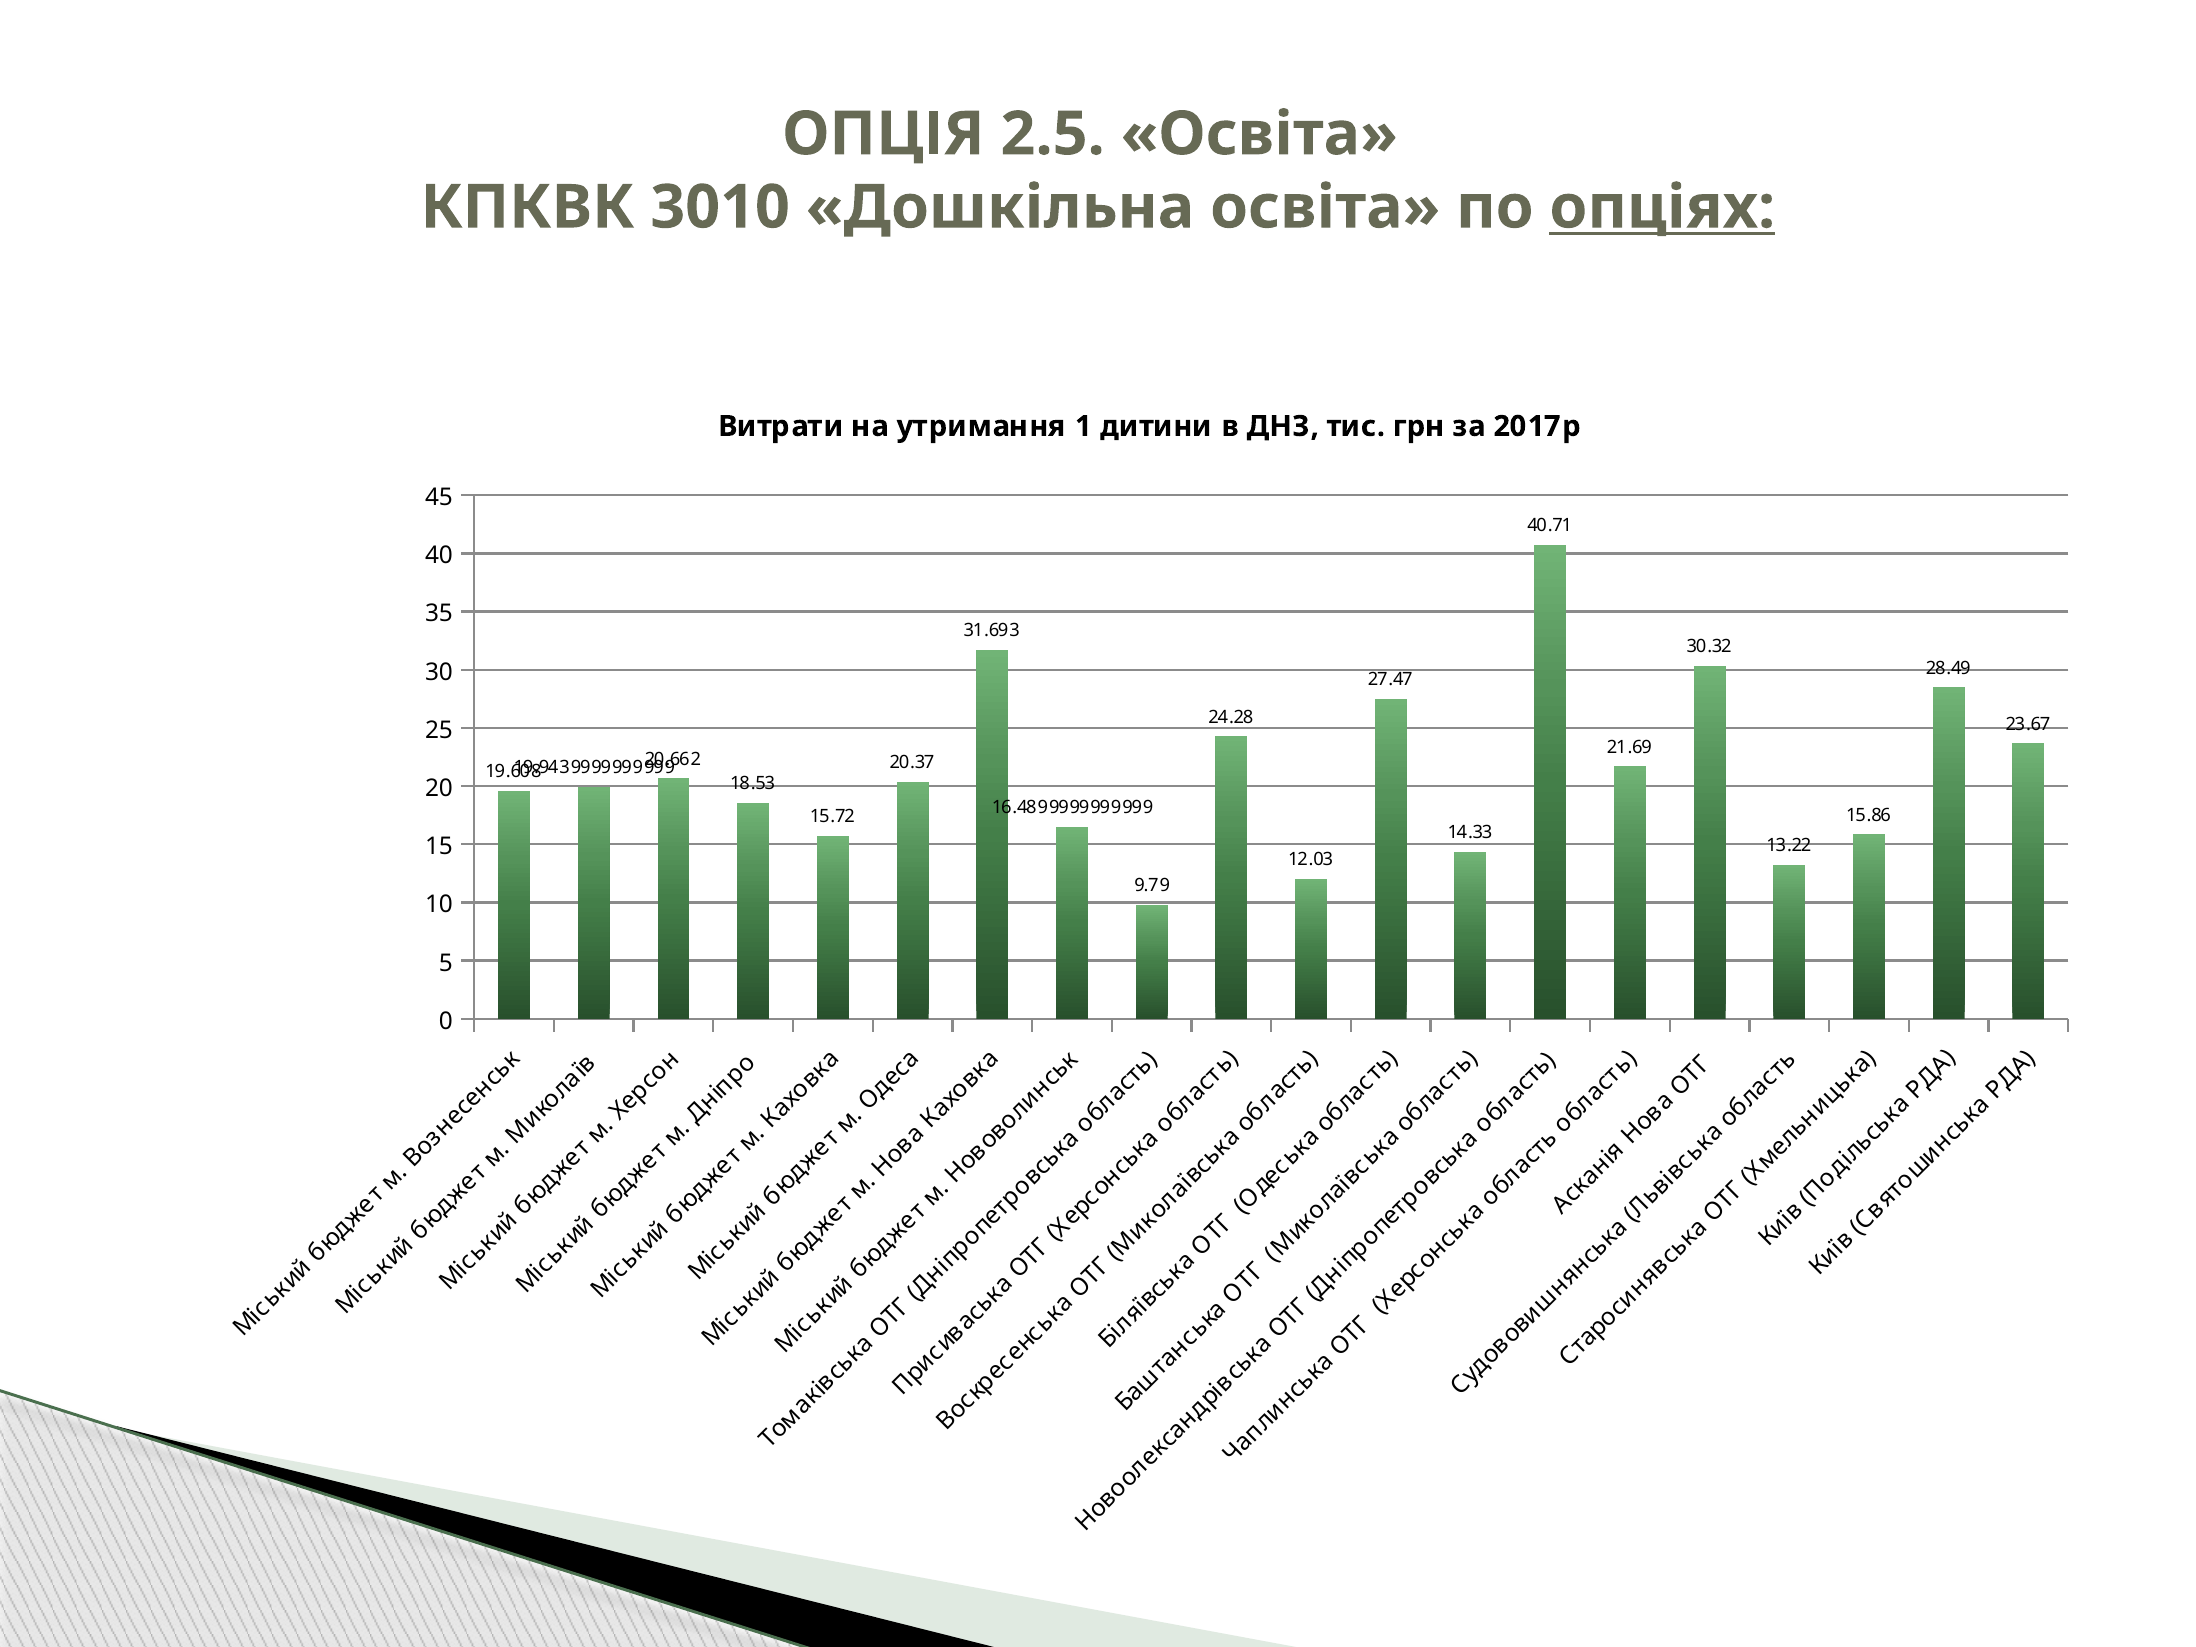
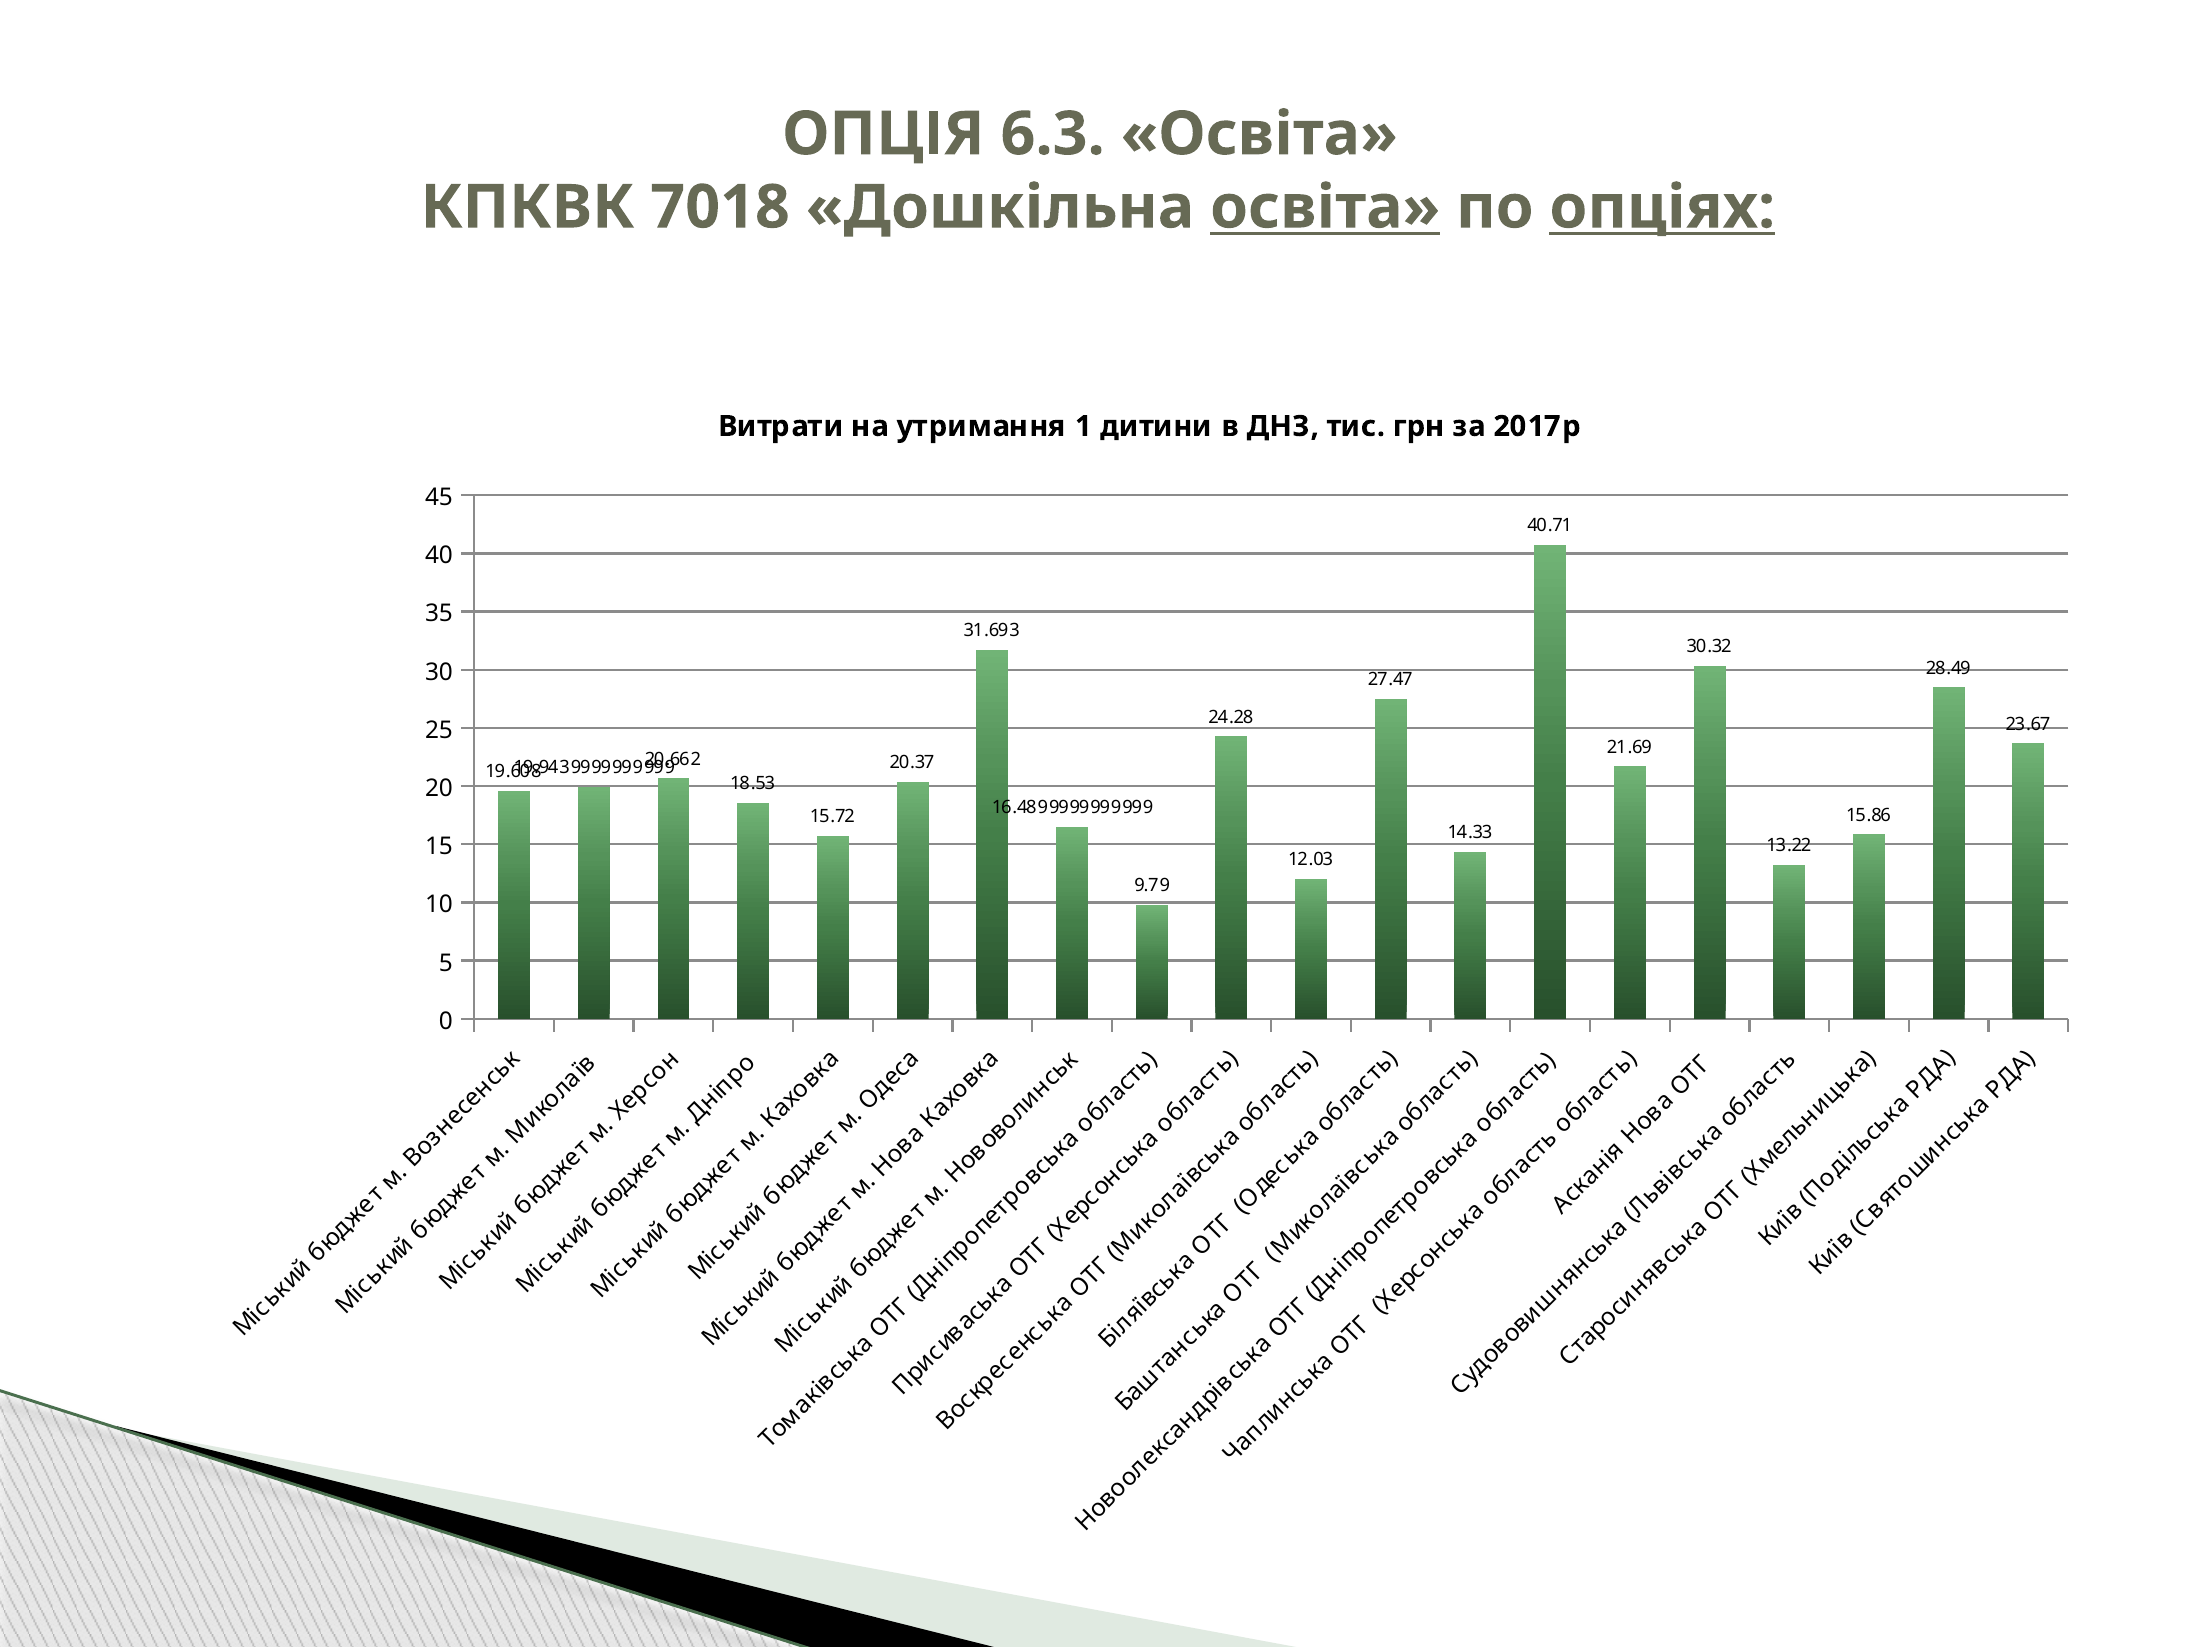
2.5: 2.5 -> 6.3 (1053, 134)
3010: 3010 -> 7018 (720, 207)
освіта underline: none -> present (1325, 207)
